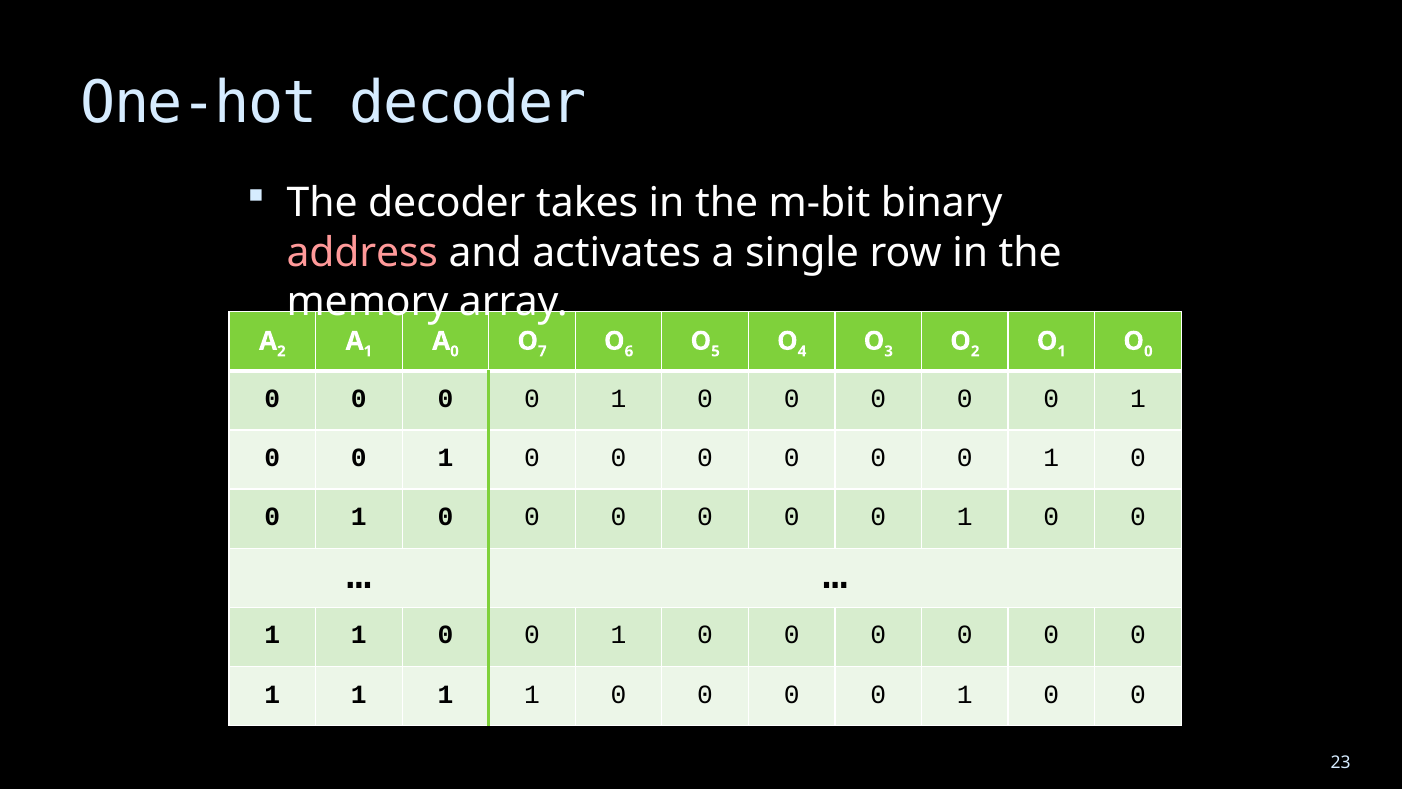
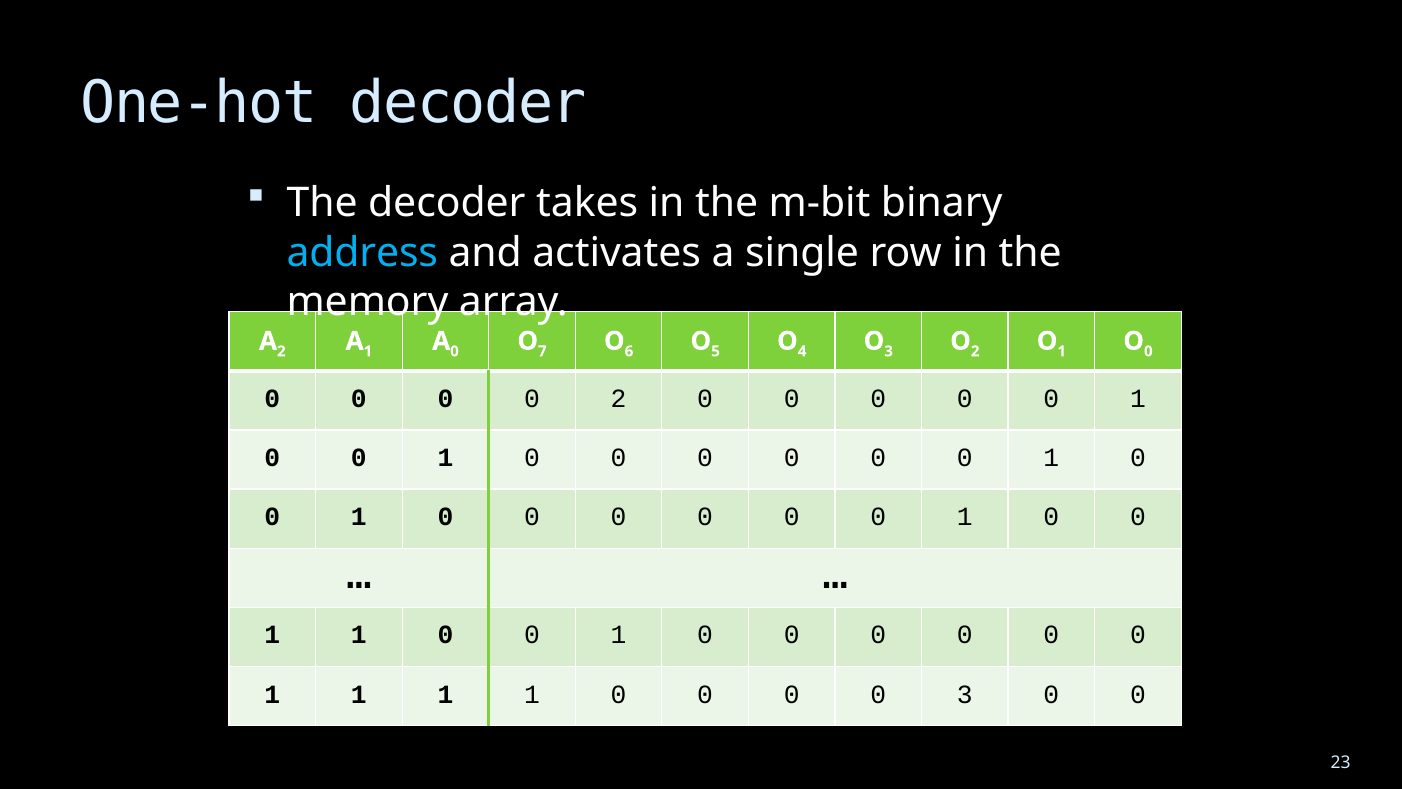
address colour: pink -> light blue (362, 252)
1: 1 -> 2 (619, 399)
1: 1 -> 3 (965, 694)
